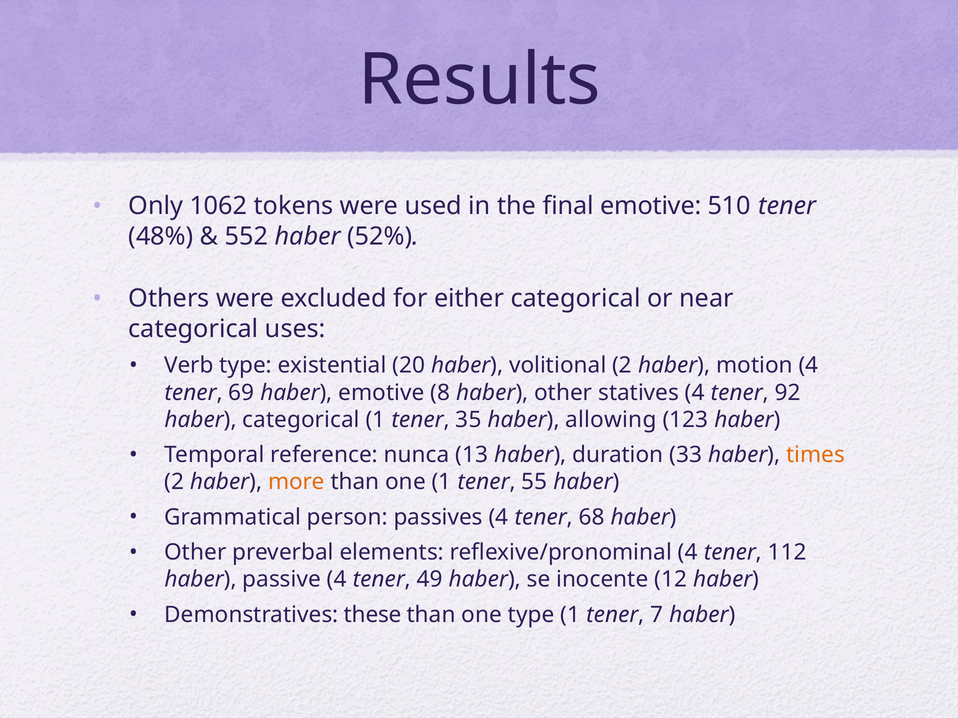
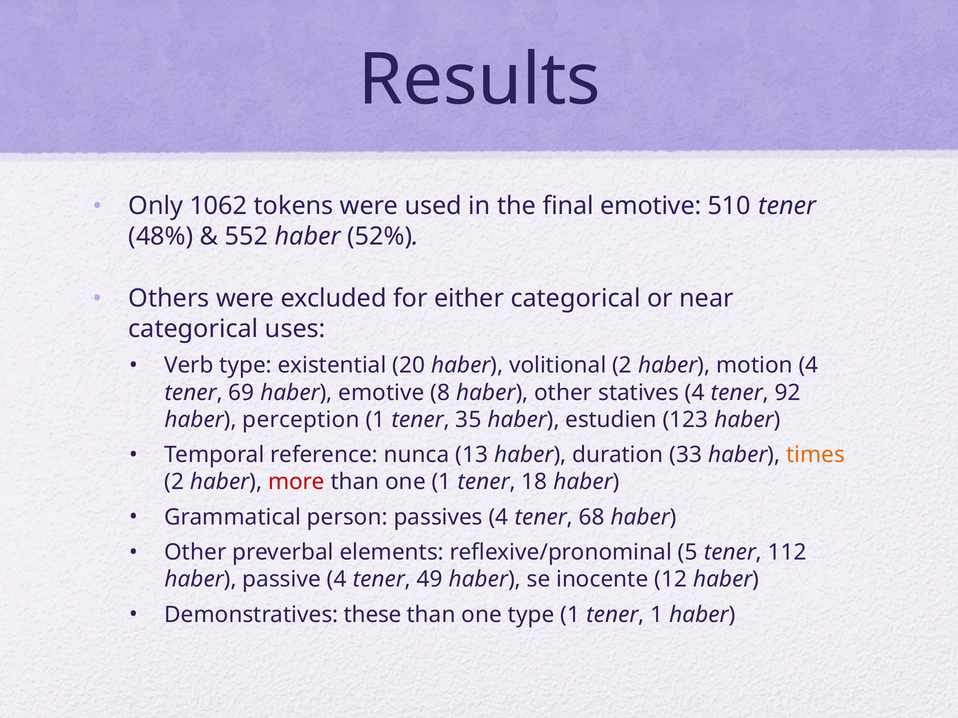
haber categorical: categorical -> perception (301, 420)
allowing: allowing -> estudien (611, 420)
more colour: orange -> red (296, 482)
55: 55 -> 18 (534, 482)
reflexive/pronominal 4: 4 -> 5 (688, 553)
tener 7: 7 -> 1 (657, 615)
